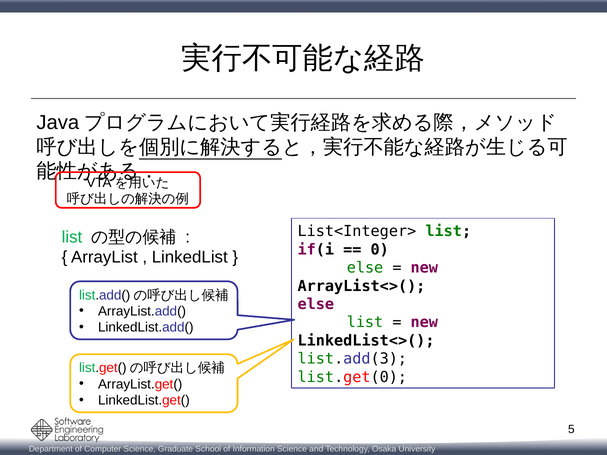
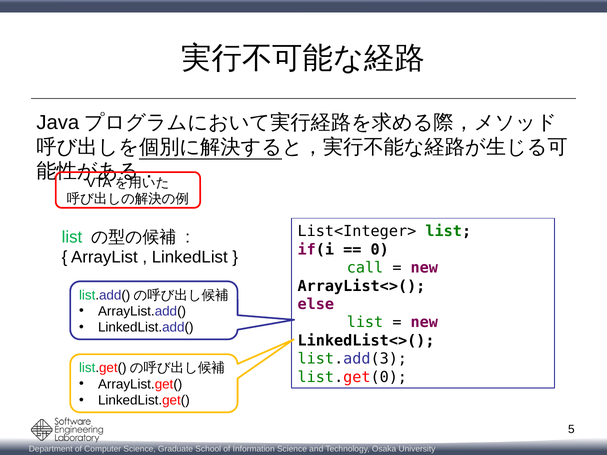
else: else -> call (365, 268)
